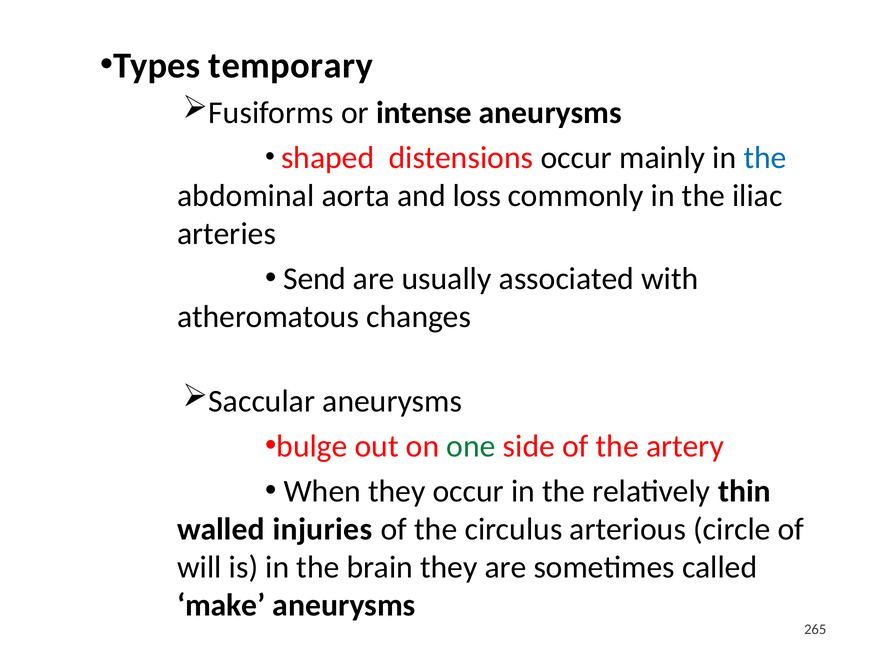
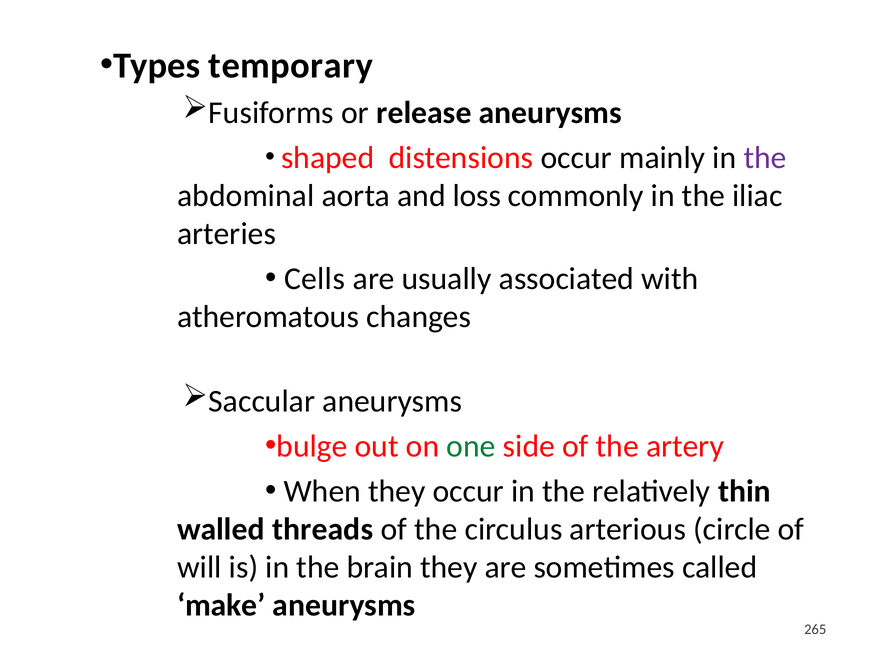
intense: intense -> release (424, 113)
the colour: blue -> purple (765, 158)
Send: Send -> Cells (314, 279)
injuries: injuries -> threads (323, 529)
